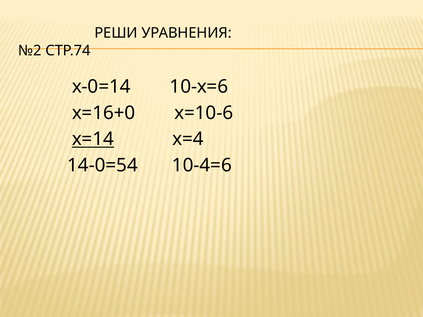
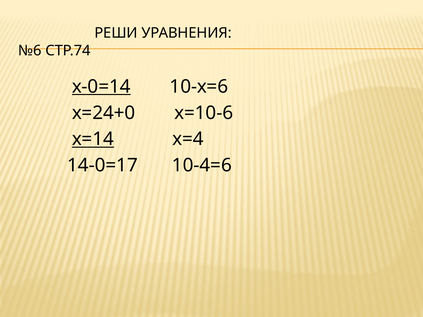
№2: №2 -> №6 (30, 51)
х-0=14 underline: none -> present (101, 87)
х=16+0: х=16+0 -> х=24+0 (104, 113)
14-0=54: 14-0=54 -> 14-0=17 (102, 166)
